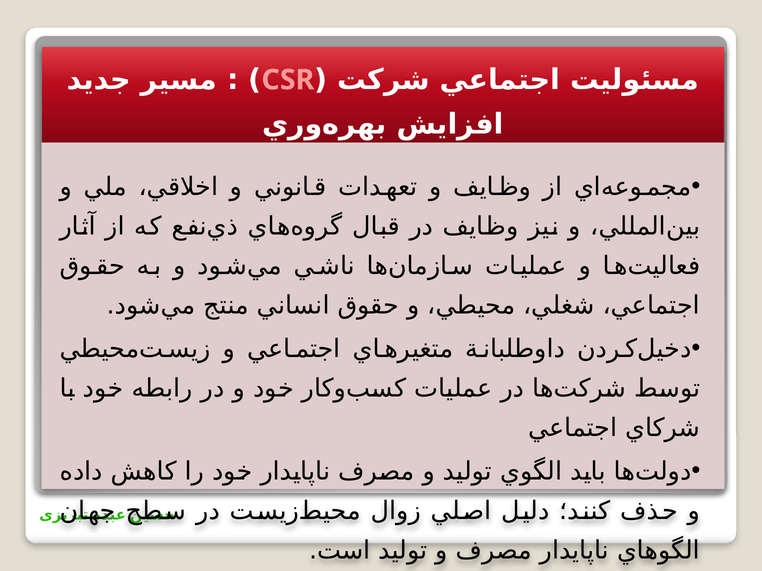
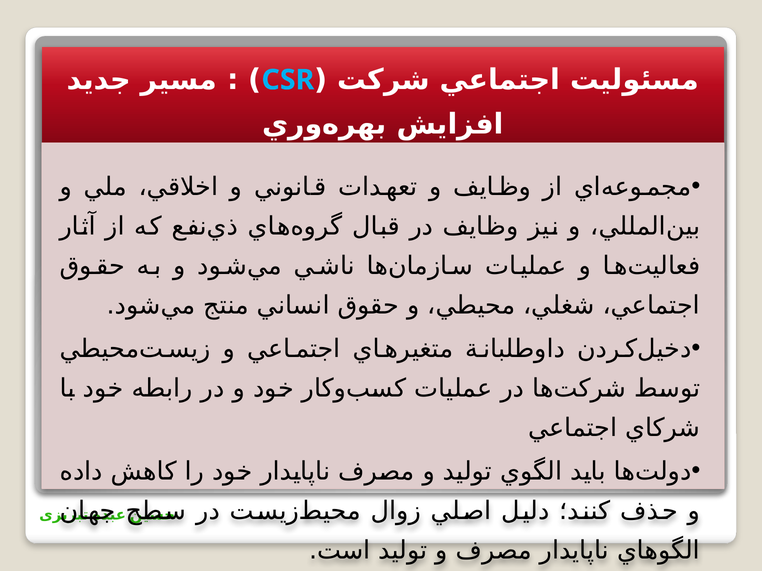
CSR colour: pink -> light blue (288, 80)
